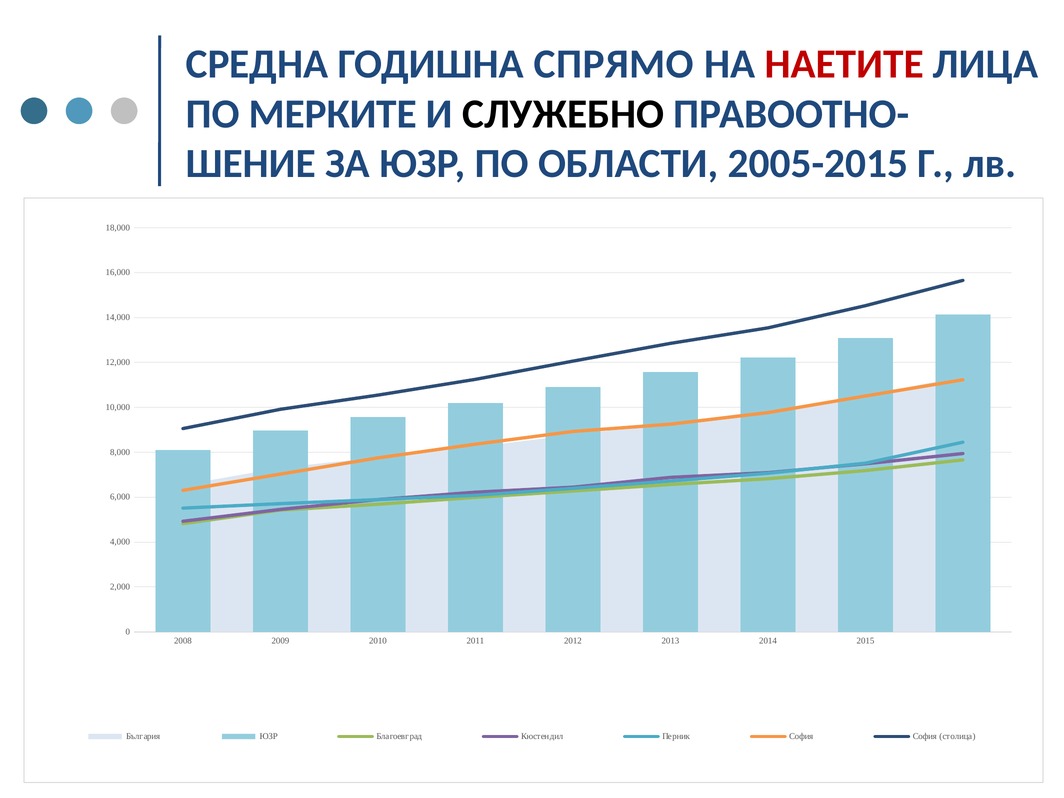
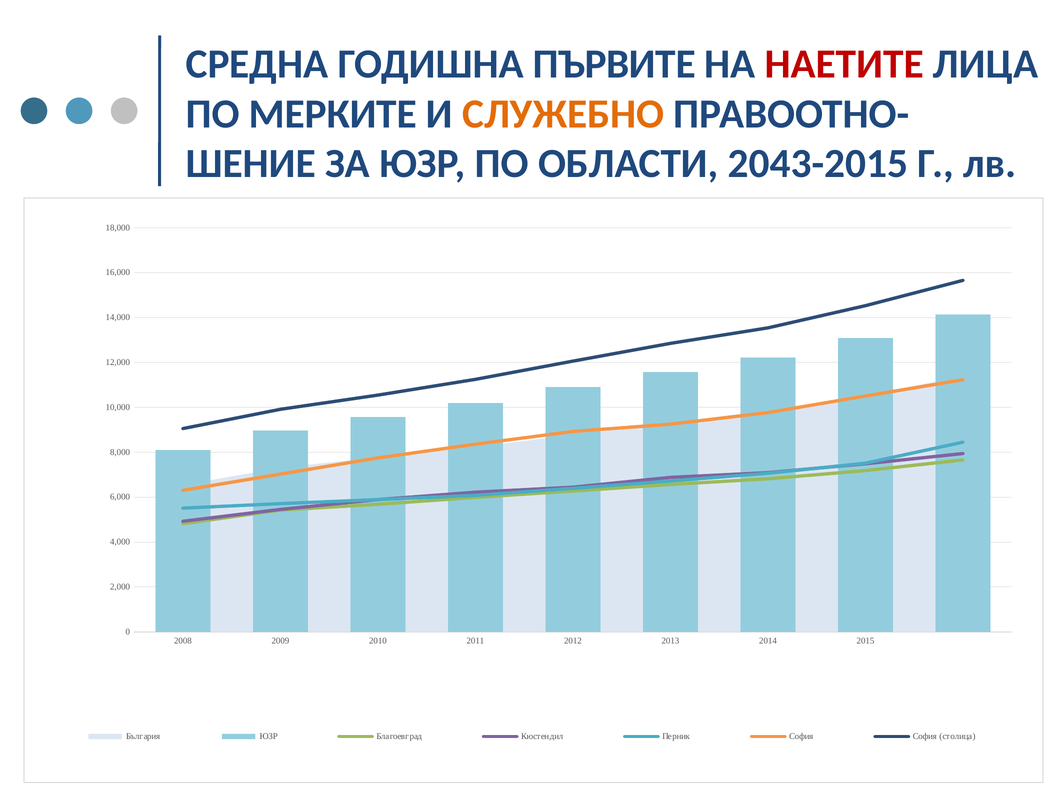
СПРЯМО: СПРЯМО -> ПЪРВИТЕ (614, 64)
СЛУЖЕБНО colour: black -> orange (563, 114)
2005-2015: 2005-2015 -> 2043-2015 (818, 164)
